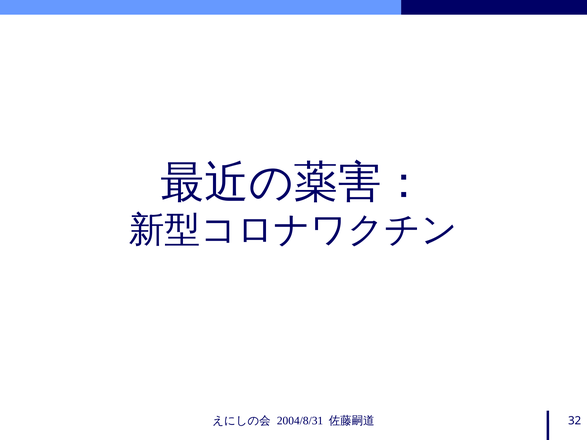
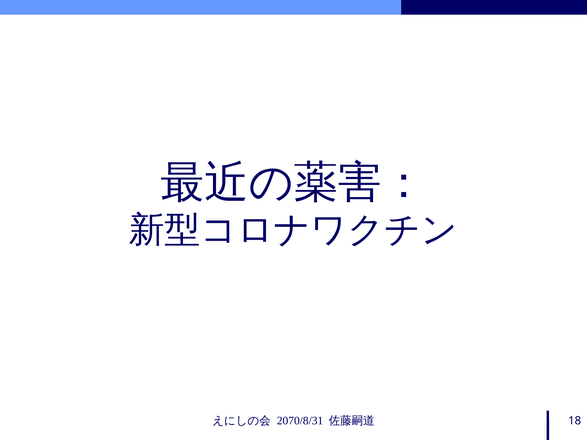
2004/8/31: 2004/8/31 -> 2070/8/31 (300, 421)
32: 32 -> 18 (575, 421)
